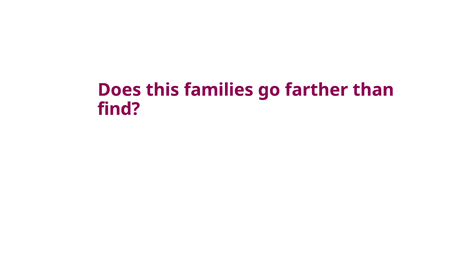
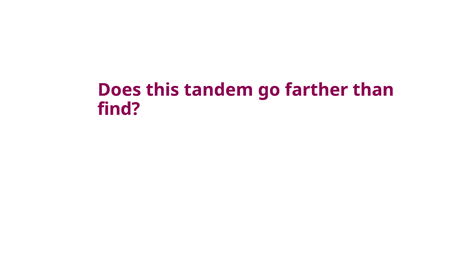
families: families -> tandem (219, 90)
